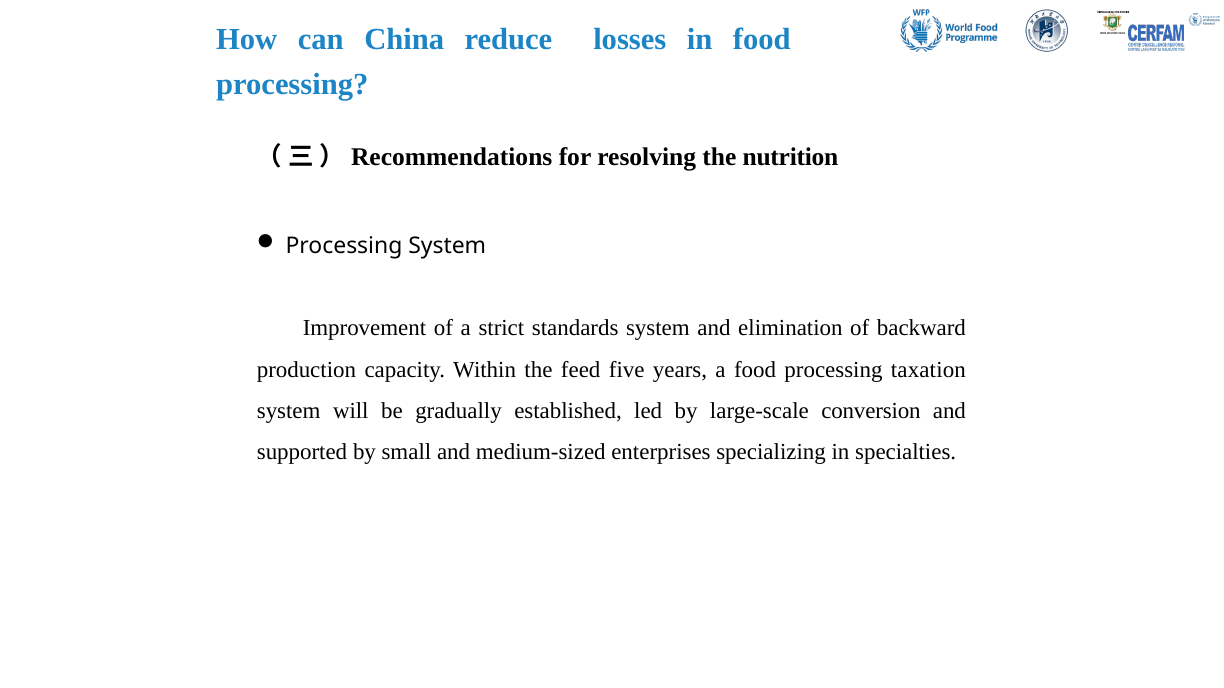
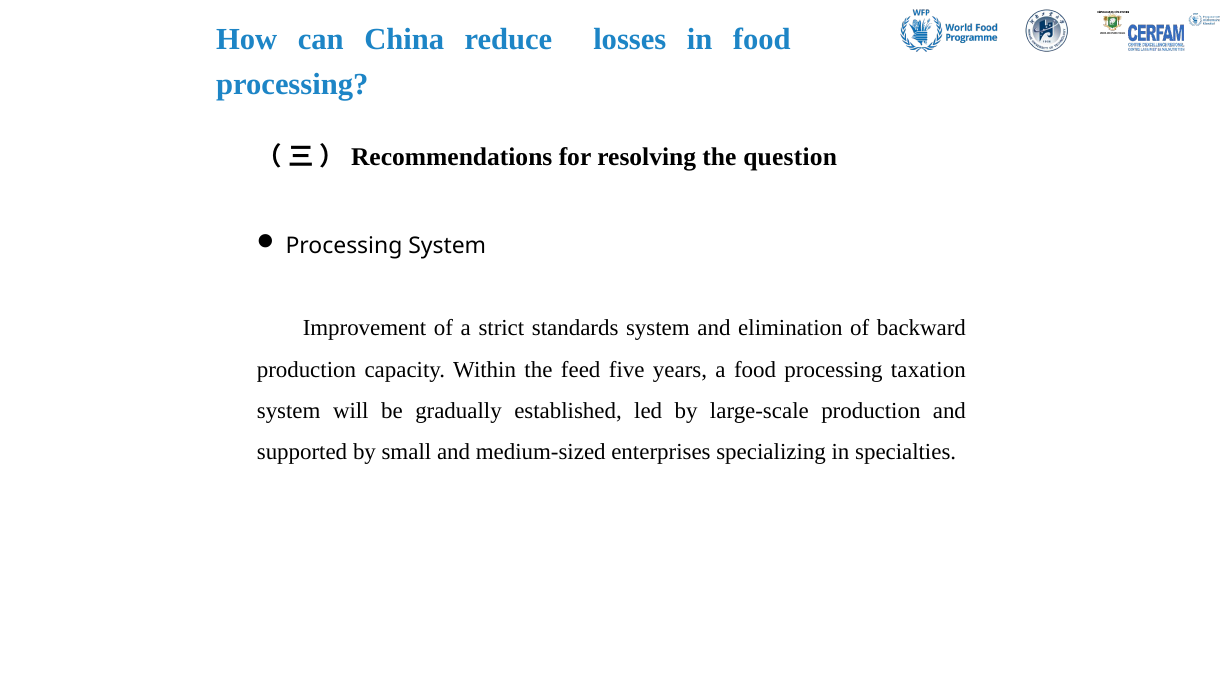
nutrition: nutrition -> question (790, 157)
large-scale conversion: conversion -> production (871, 411)
